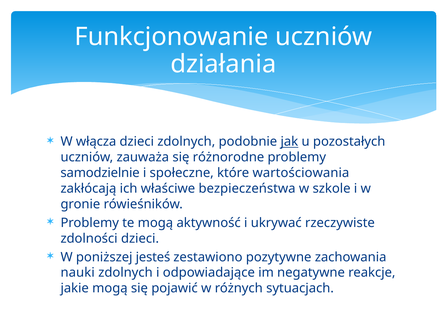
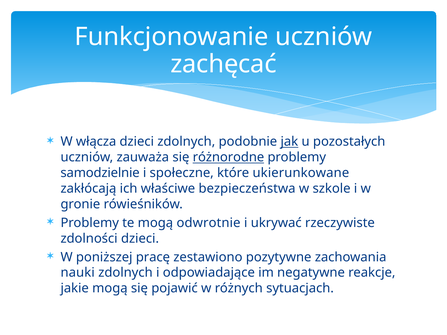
działania: działania -> zachęcać (224, 64)
różnorodne underline: none -> present (228, 157)
wartościowania: wartościowania -> ukierunkowane (301, 173)
aktywność: aktywność -> odwrotnie (209, 223)
jesteś: jesteś -> pracę (153, 257)
